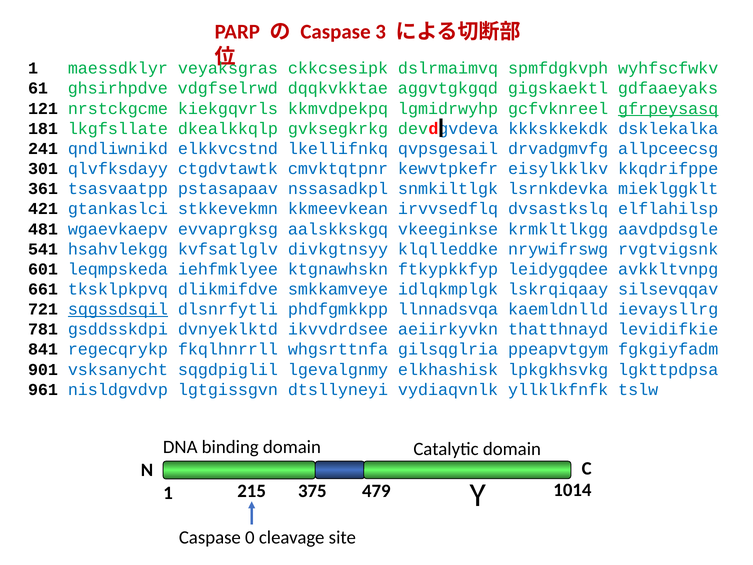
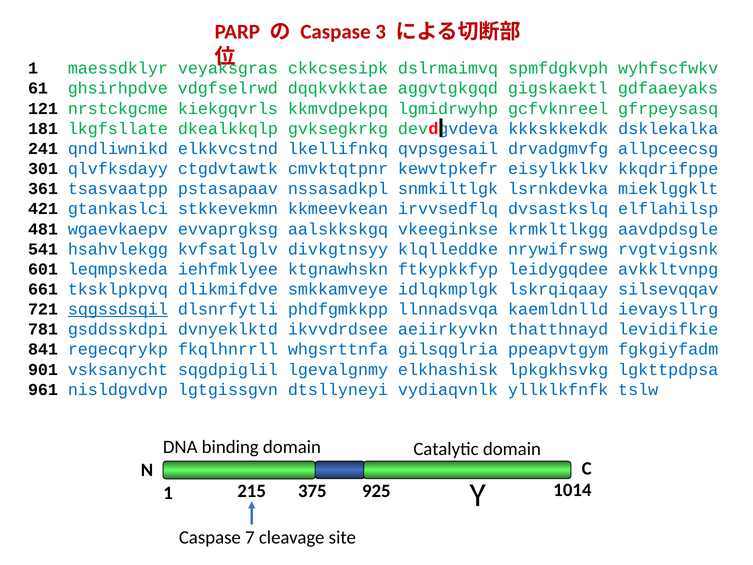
gfrpeysasq underline: present -> none (668, 108)
479: 479 -> 925 (376, 491)
0: 0 -> 7 (250, 537)
